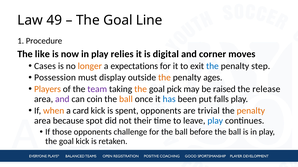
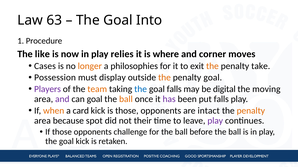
49: 49 -> 63 (54, 20)
Line: Line -> Into (149, 20)
digital: digital -> where (166, 54)
expectations: expectations -> philosophies (134, 66)
the colour: blue -> orange (212, 66)
step: step -> take (261, 66)
penalty ages: ages -> goal (213, 78)
Players colour: orange -> purple (47, 89)
team colour: purple -> orange (97, 89)
the colour: orange -> blue (141, 89)
goal pick: pick -> falls (174, 89)
raised: raised -> digital (224, 89)
release: release -> moving (266, 89)
can coin: coin -> goal (95, 99)
has colour: blue -> purple (169, 99)
is spent: spent -> those (127, 111)
trivial: trivial -> intact (209, 111)
play colour: blue -> purple (215, 121)
